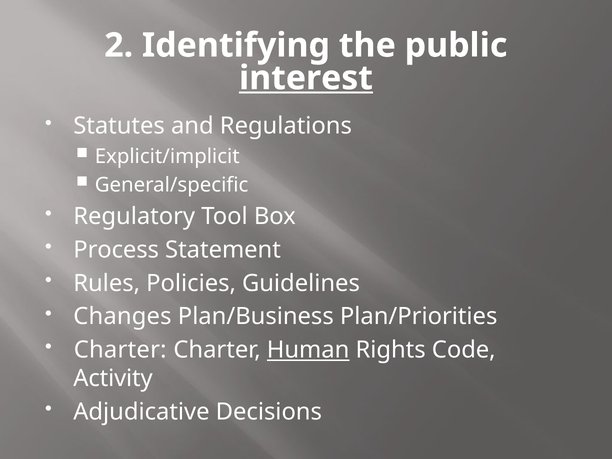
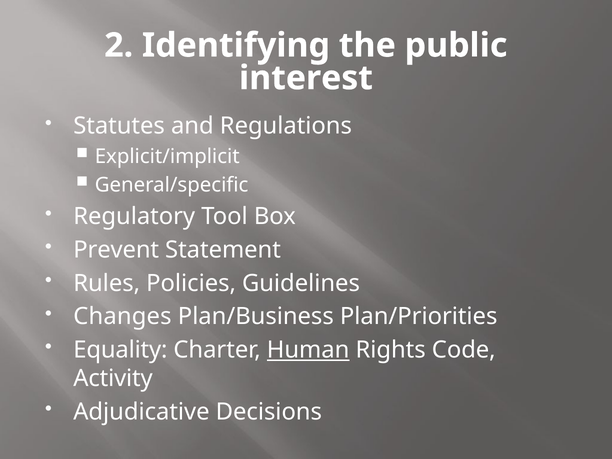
interest underline: present -> none (306, 78)
Process: Process -> Prevent (116, 250)
Charter: Charter -> Equality (120, 350)
